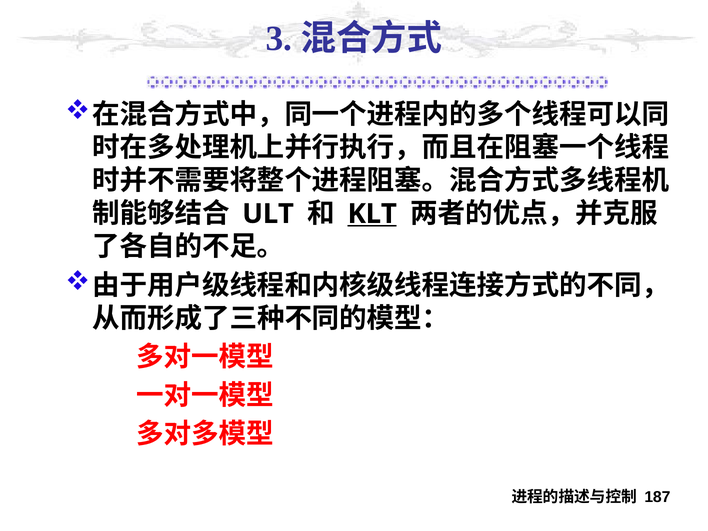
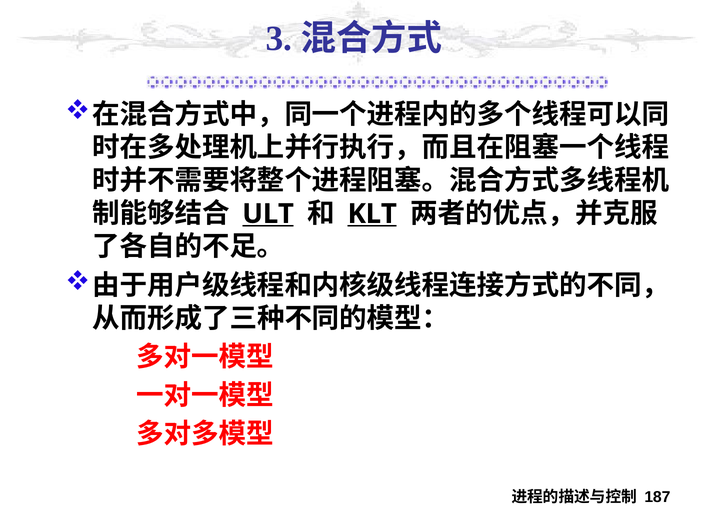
ULT underline: none -> present (268, 214)
